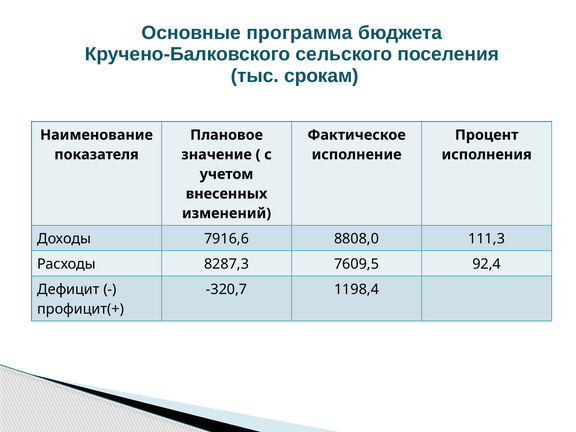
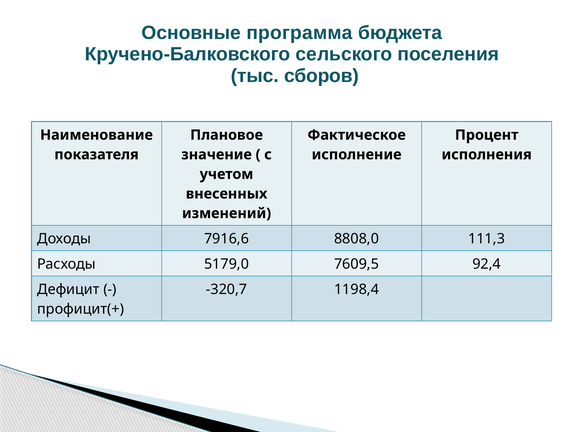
срокам: срокам -> сборов (321, 76)
8287,3: 8287,3 -> 5179,0 (227, 264)
